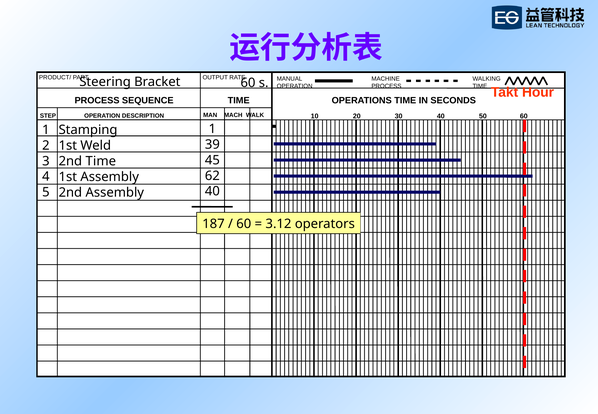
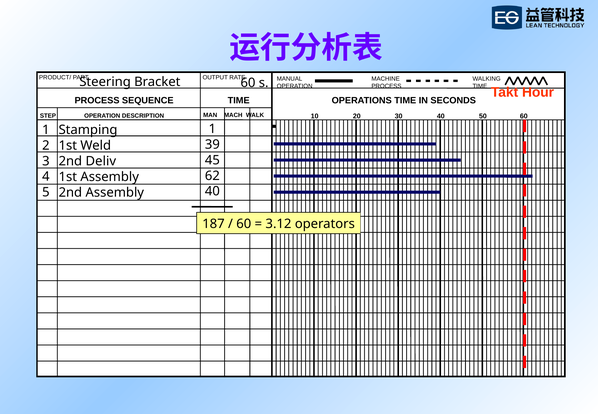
2nd Time: Time -> Deliv (101, 161)
